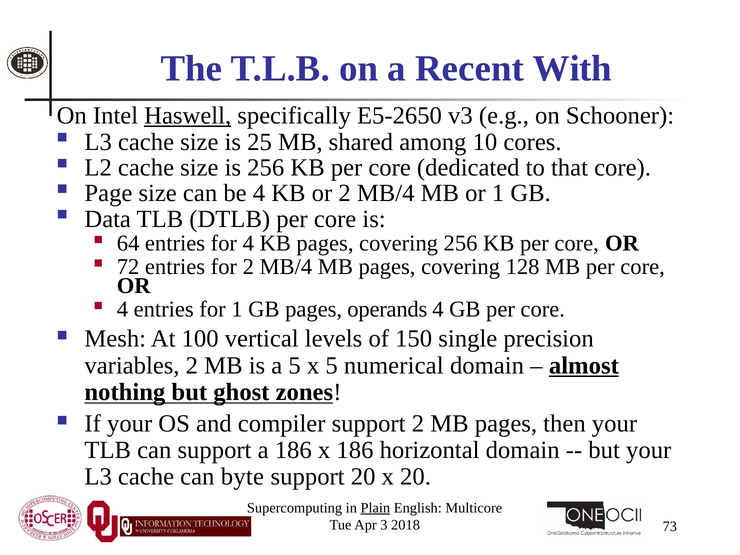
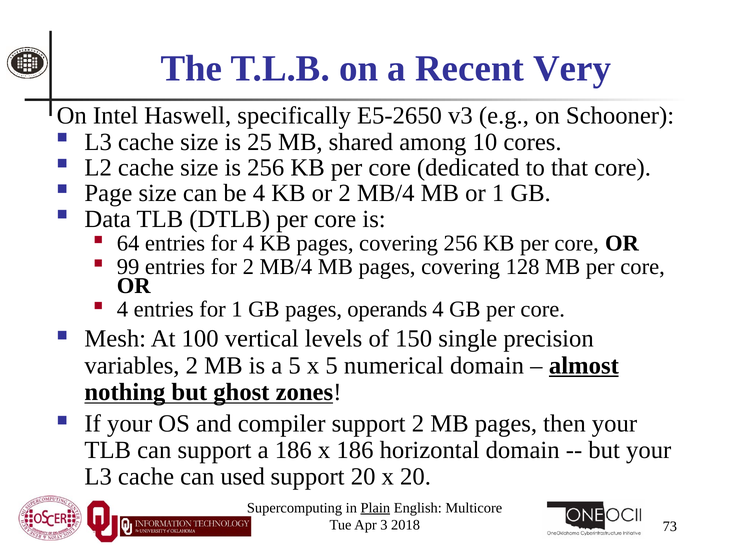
With: With -> Very (572, 69)
Haswell underline: present -> none (188, 116)
72: 72 -> 99 (128, 267)
byte: byte -> used (243, 477)
